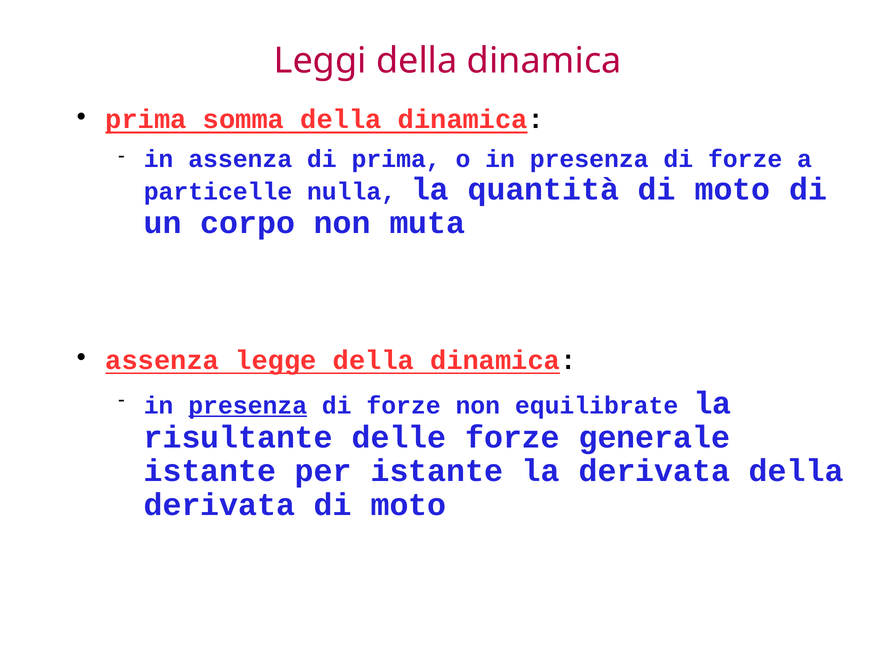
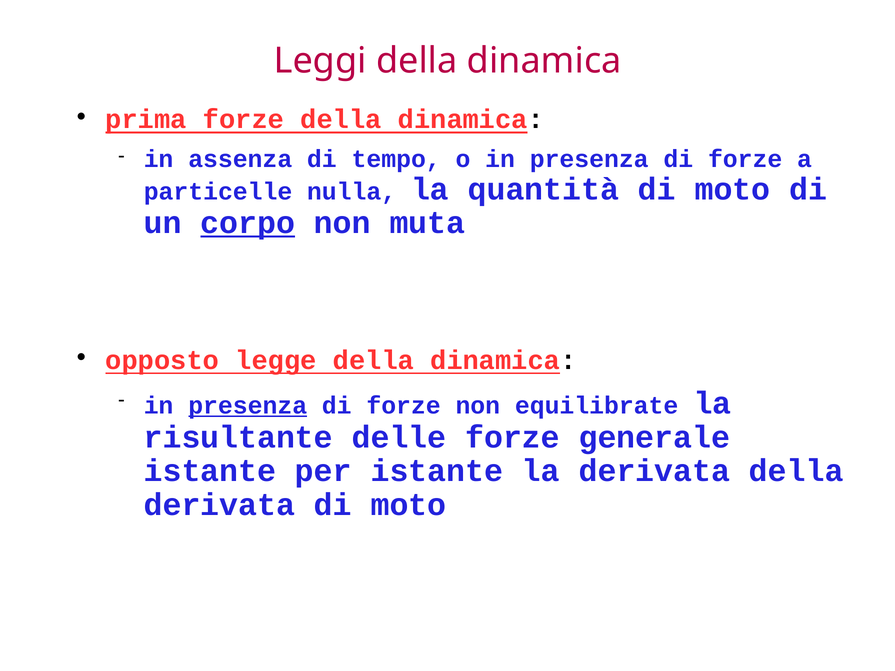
prima somma: somma -> forze (243, 119)
di prima: prima -> tempo (396, 159)
corpo underline: none -> present (248, 223)
assenza: assenza -> opposto (162, 360)
